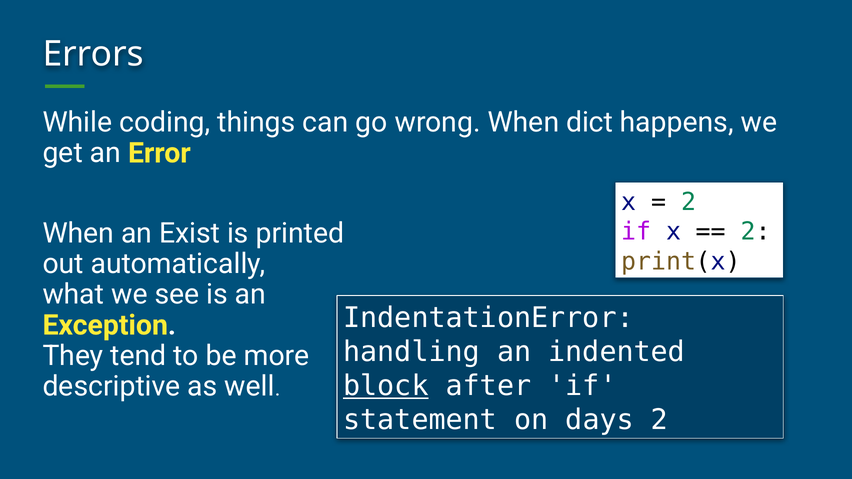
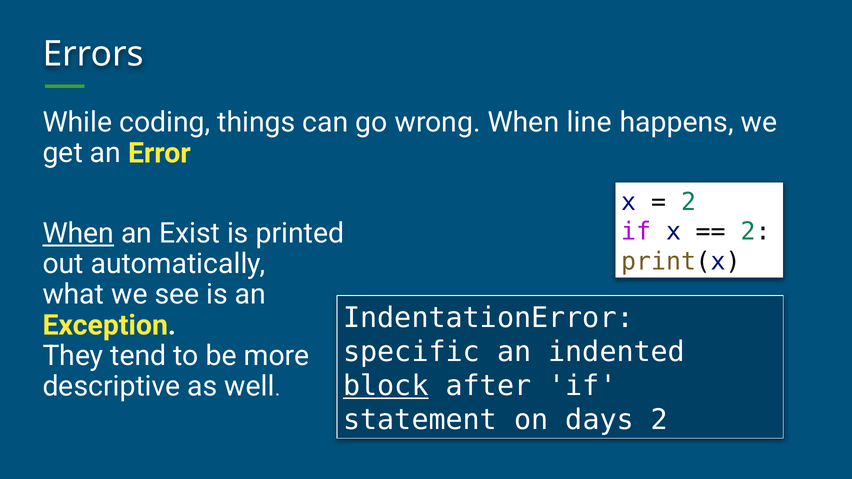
dict: dict -> line (589, 122)
When underline: none -> present (78, 233)
handling: handling -> specific (412, 352)
